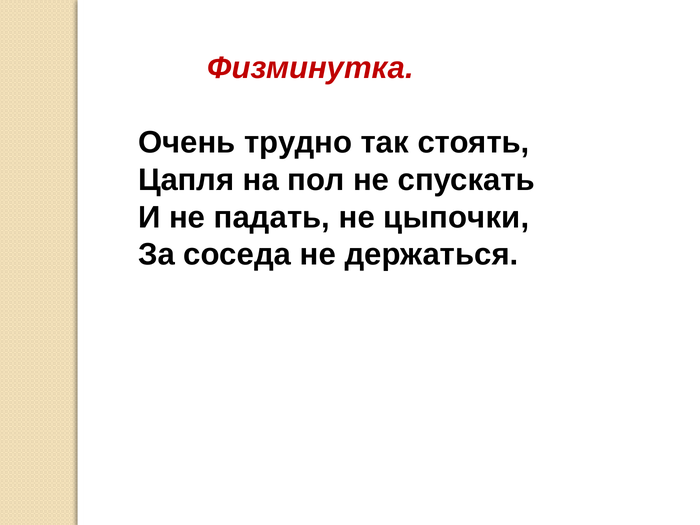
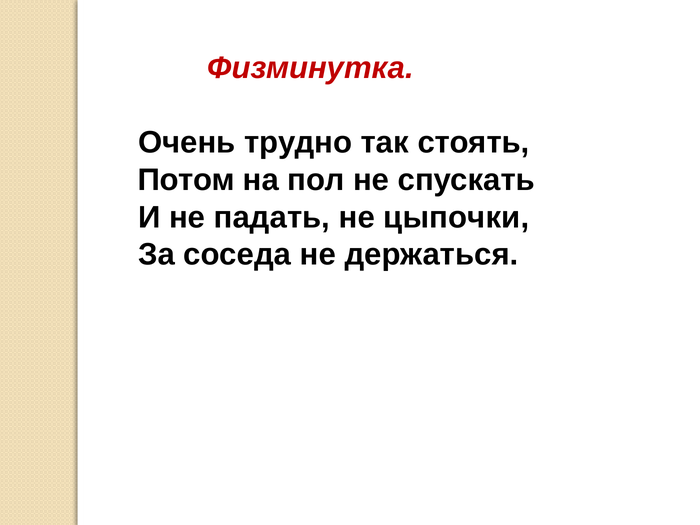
Цапля: Цапля -> Потом (186, 180)
